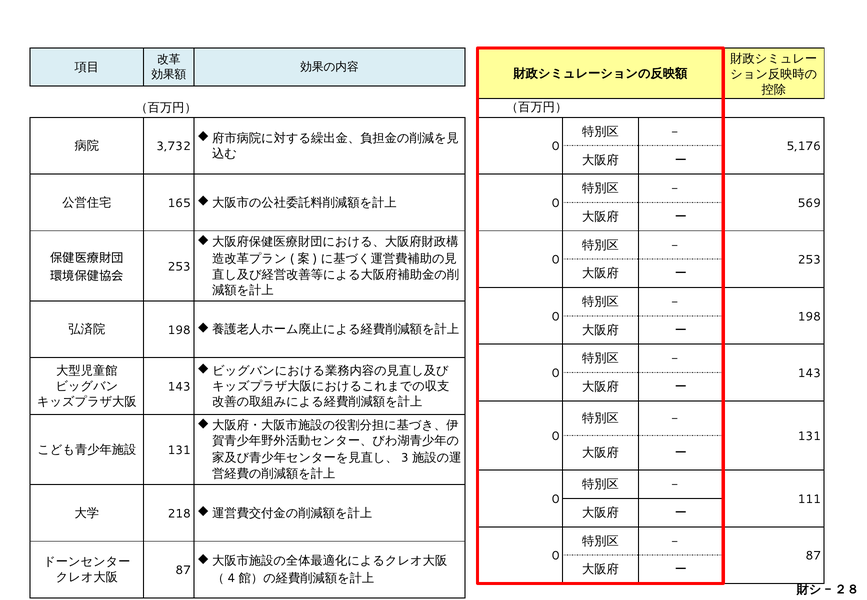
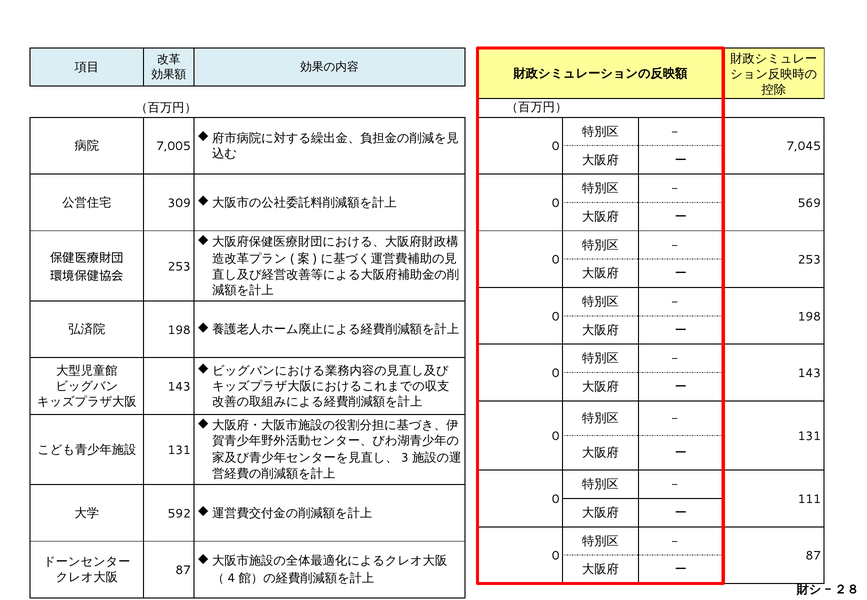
3,732: 3,732 -> 7,005 (174, 146)
5,176: 5,176 -> 7,045 (804, 146)
165: 165 -> 309 (179, 203)
218: 218 -> 592 (179, 514)
